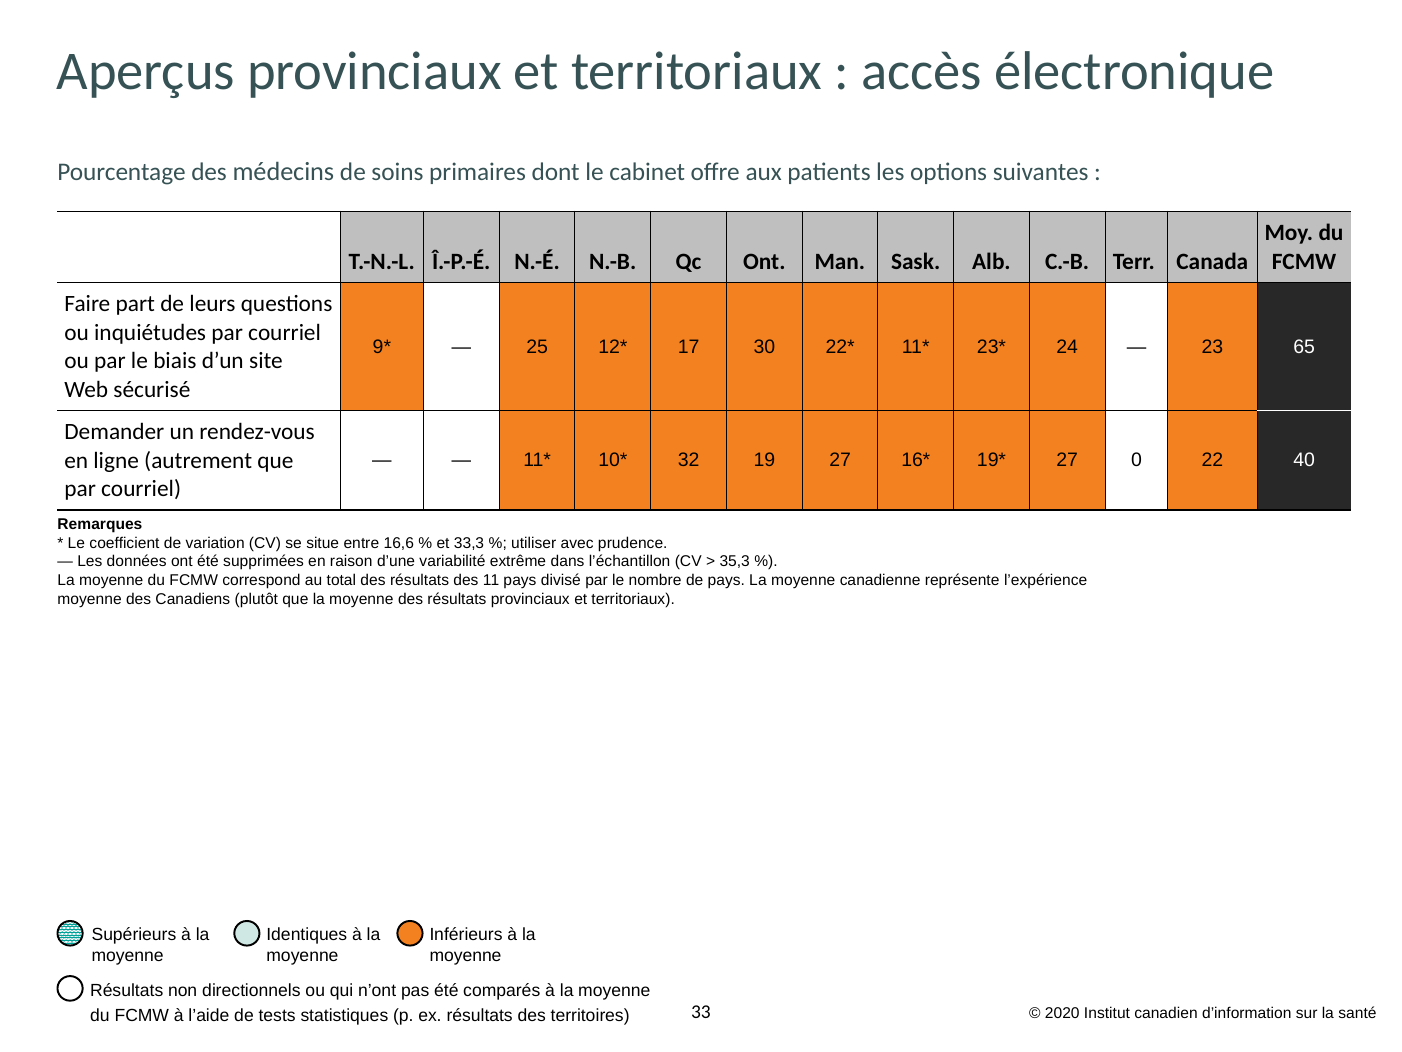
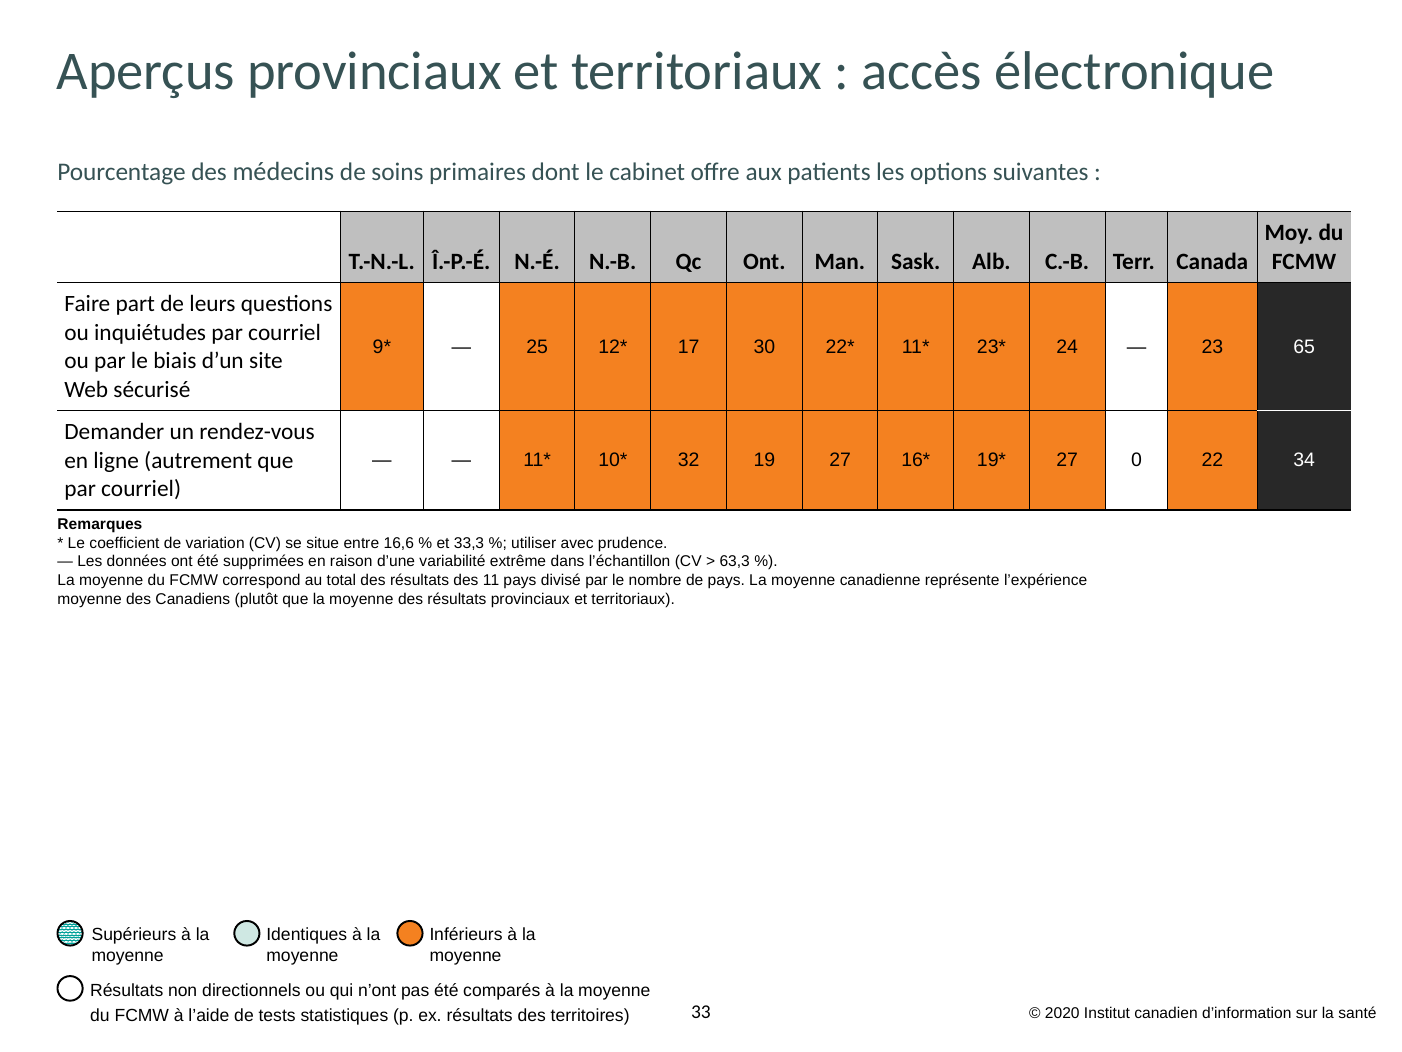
40: 40 -> 34 (1304, 460)
35,3: 35,3 -> 63,3 (735, 561)
